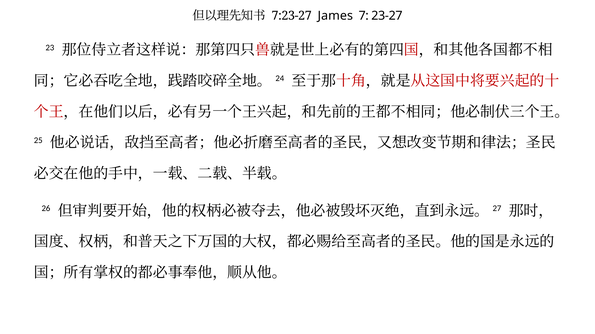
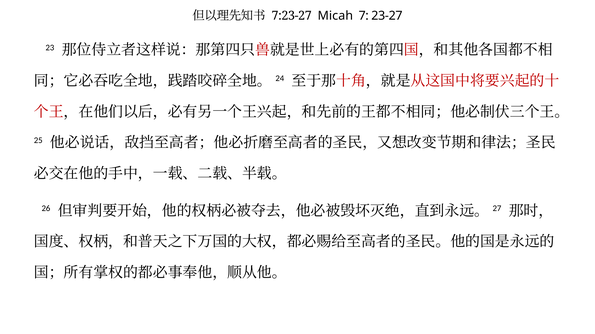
James: James -> Micah (335, 16)
